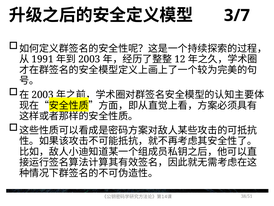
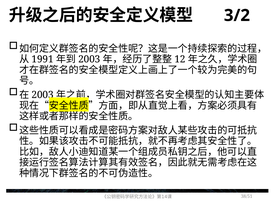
3/7: 3/7 -> 3/2 (237, 15)
